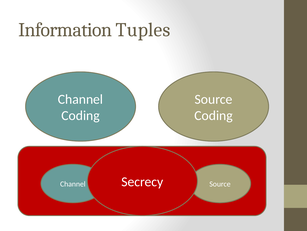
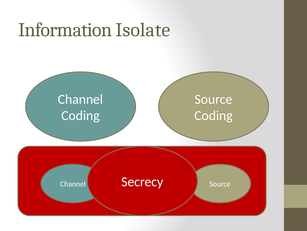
Tuples: Tuples -> Isolate (143, 30)
